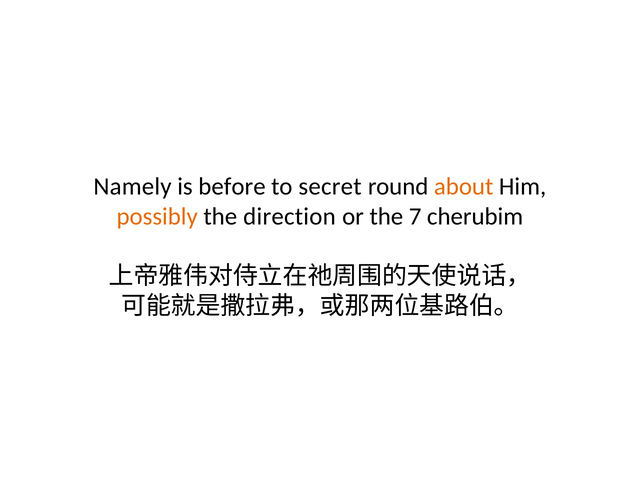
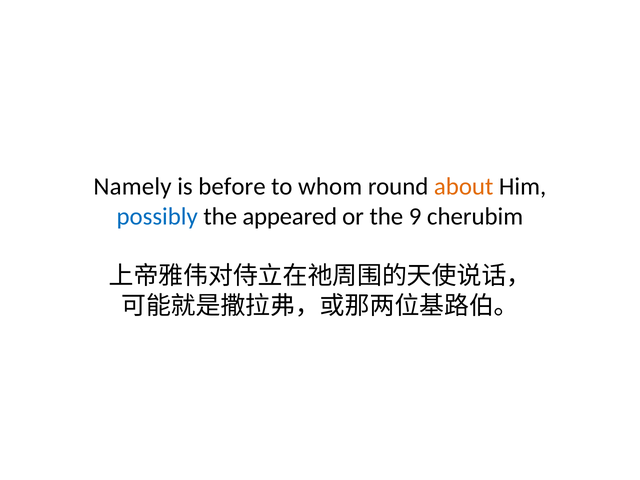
secret: secret -> whom (330, 187)
possibly colour: orange -> blue (157, 217)
direction: direction -> appeared (290, 217)
7: 7 -> 9 (415, 217)
